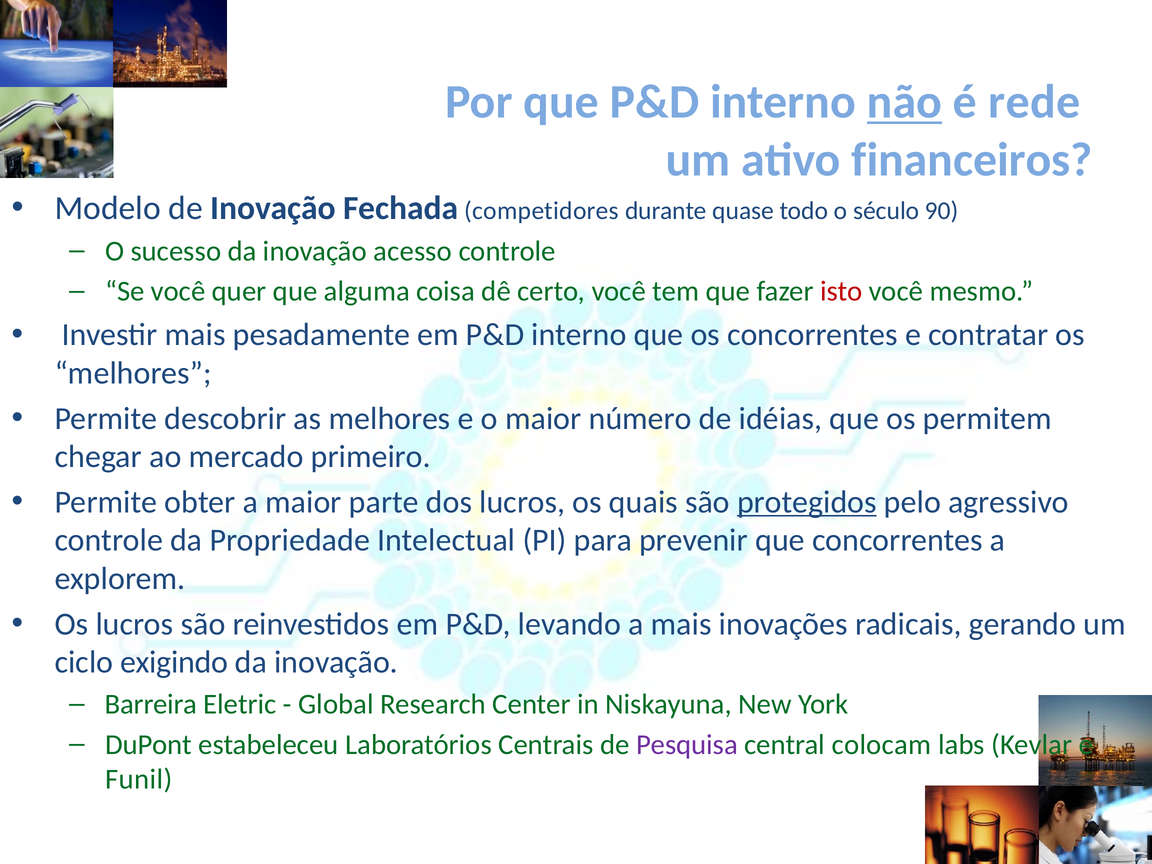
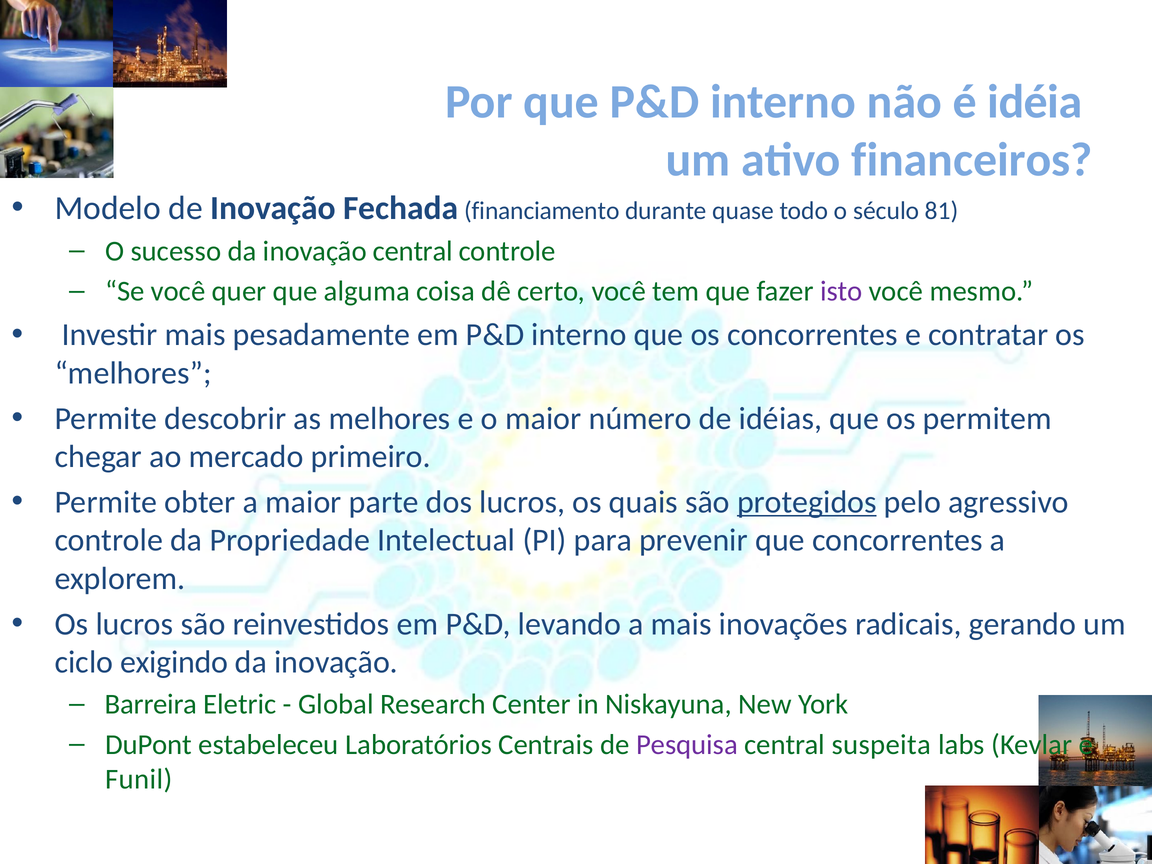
não underline: present -> none (904, 102)
rede: rede -> idéia (1035, 102)
competidores: competidores -> financiamento (542, 211)
90: 90 -> 81 (942, 211)
inovação acesso: acesso -> central (413, 251)
isto colour: red -> purple (841, 291)
colocam: colocam -> suspeita (881, 745)
